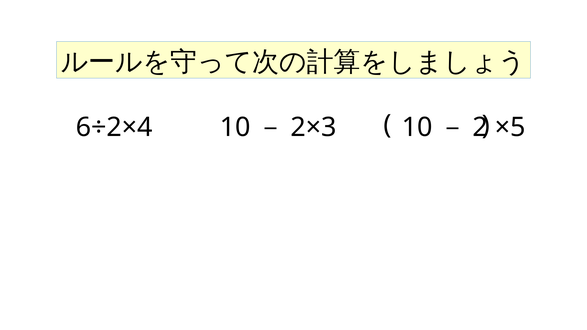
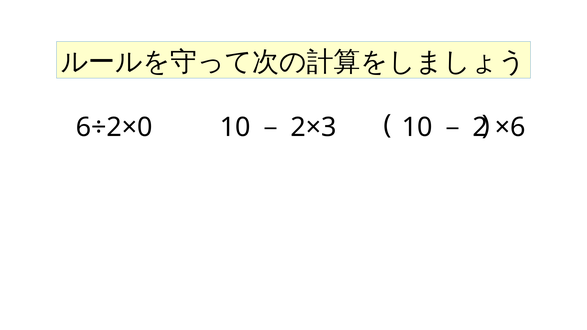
6÷2×4: 6÷2×4 -> 6÷2×0 (114, 127)
×5: ×5 -> ×6 (510, 127)
